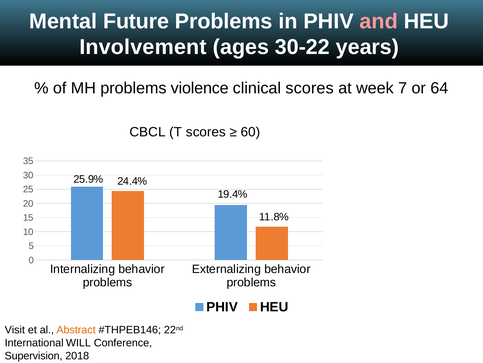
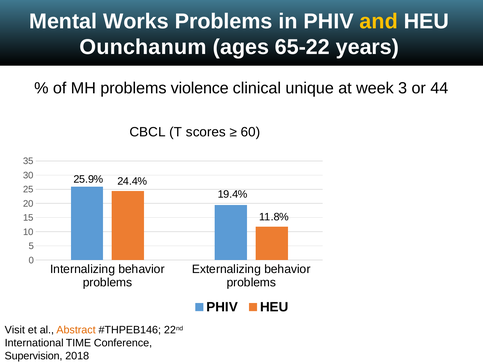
Future: Future -> Works (136, 21)
and colour: pink -> yellow (379, 21)
Involvement: Involvement -> Ounchanum (143, 47)
30-22: 30-22 -> 65-22 (302, 47)
clinical scores: scores -> unique (310, 88)
7: 7 -> 3 (403, 88)
64: 64 -> 44 (439, 88)
WILL: WILL -> TIME (78, 342)
